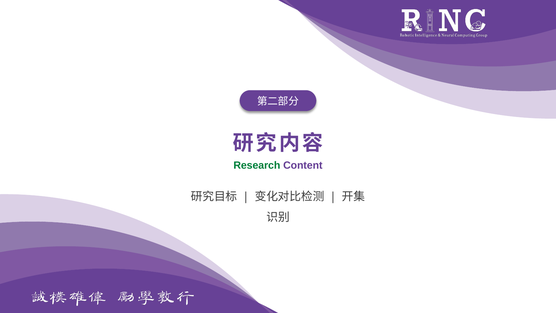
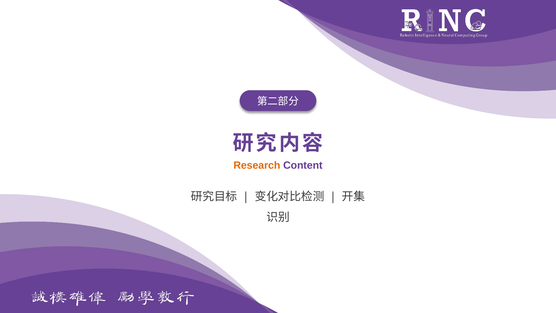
Research colour: green -> orange (257, 165)
